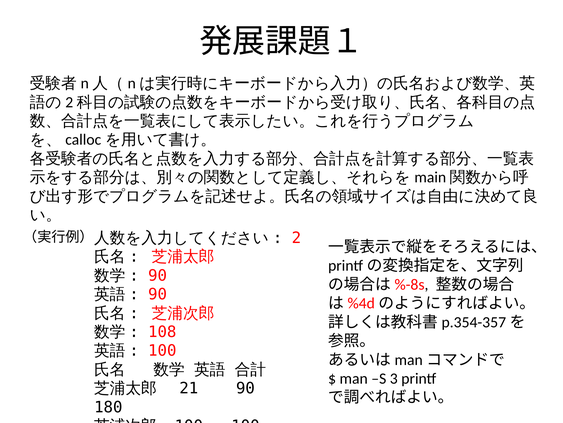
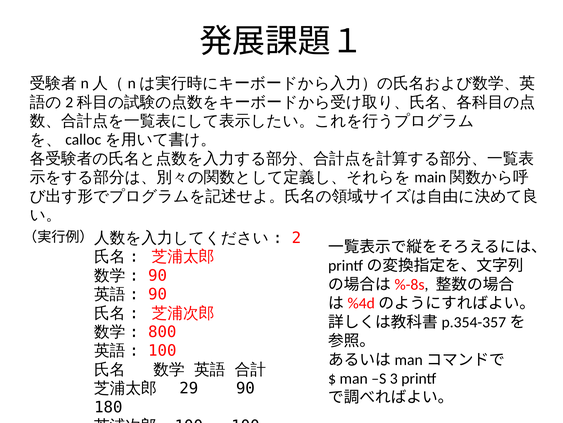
108: 108 -> 800 (162, 331)
21: 21 -> 29 (189, 388)
